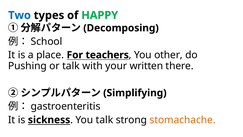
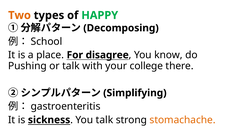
Two colour: blue -> orange (20, 15)
teachers: teachers -> disagree (107, 55)
other: other -> know (168, 55)
written: written -> college (146, 66)
